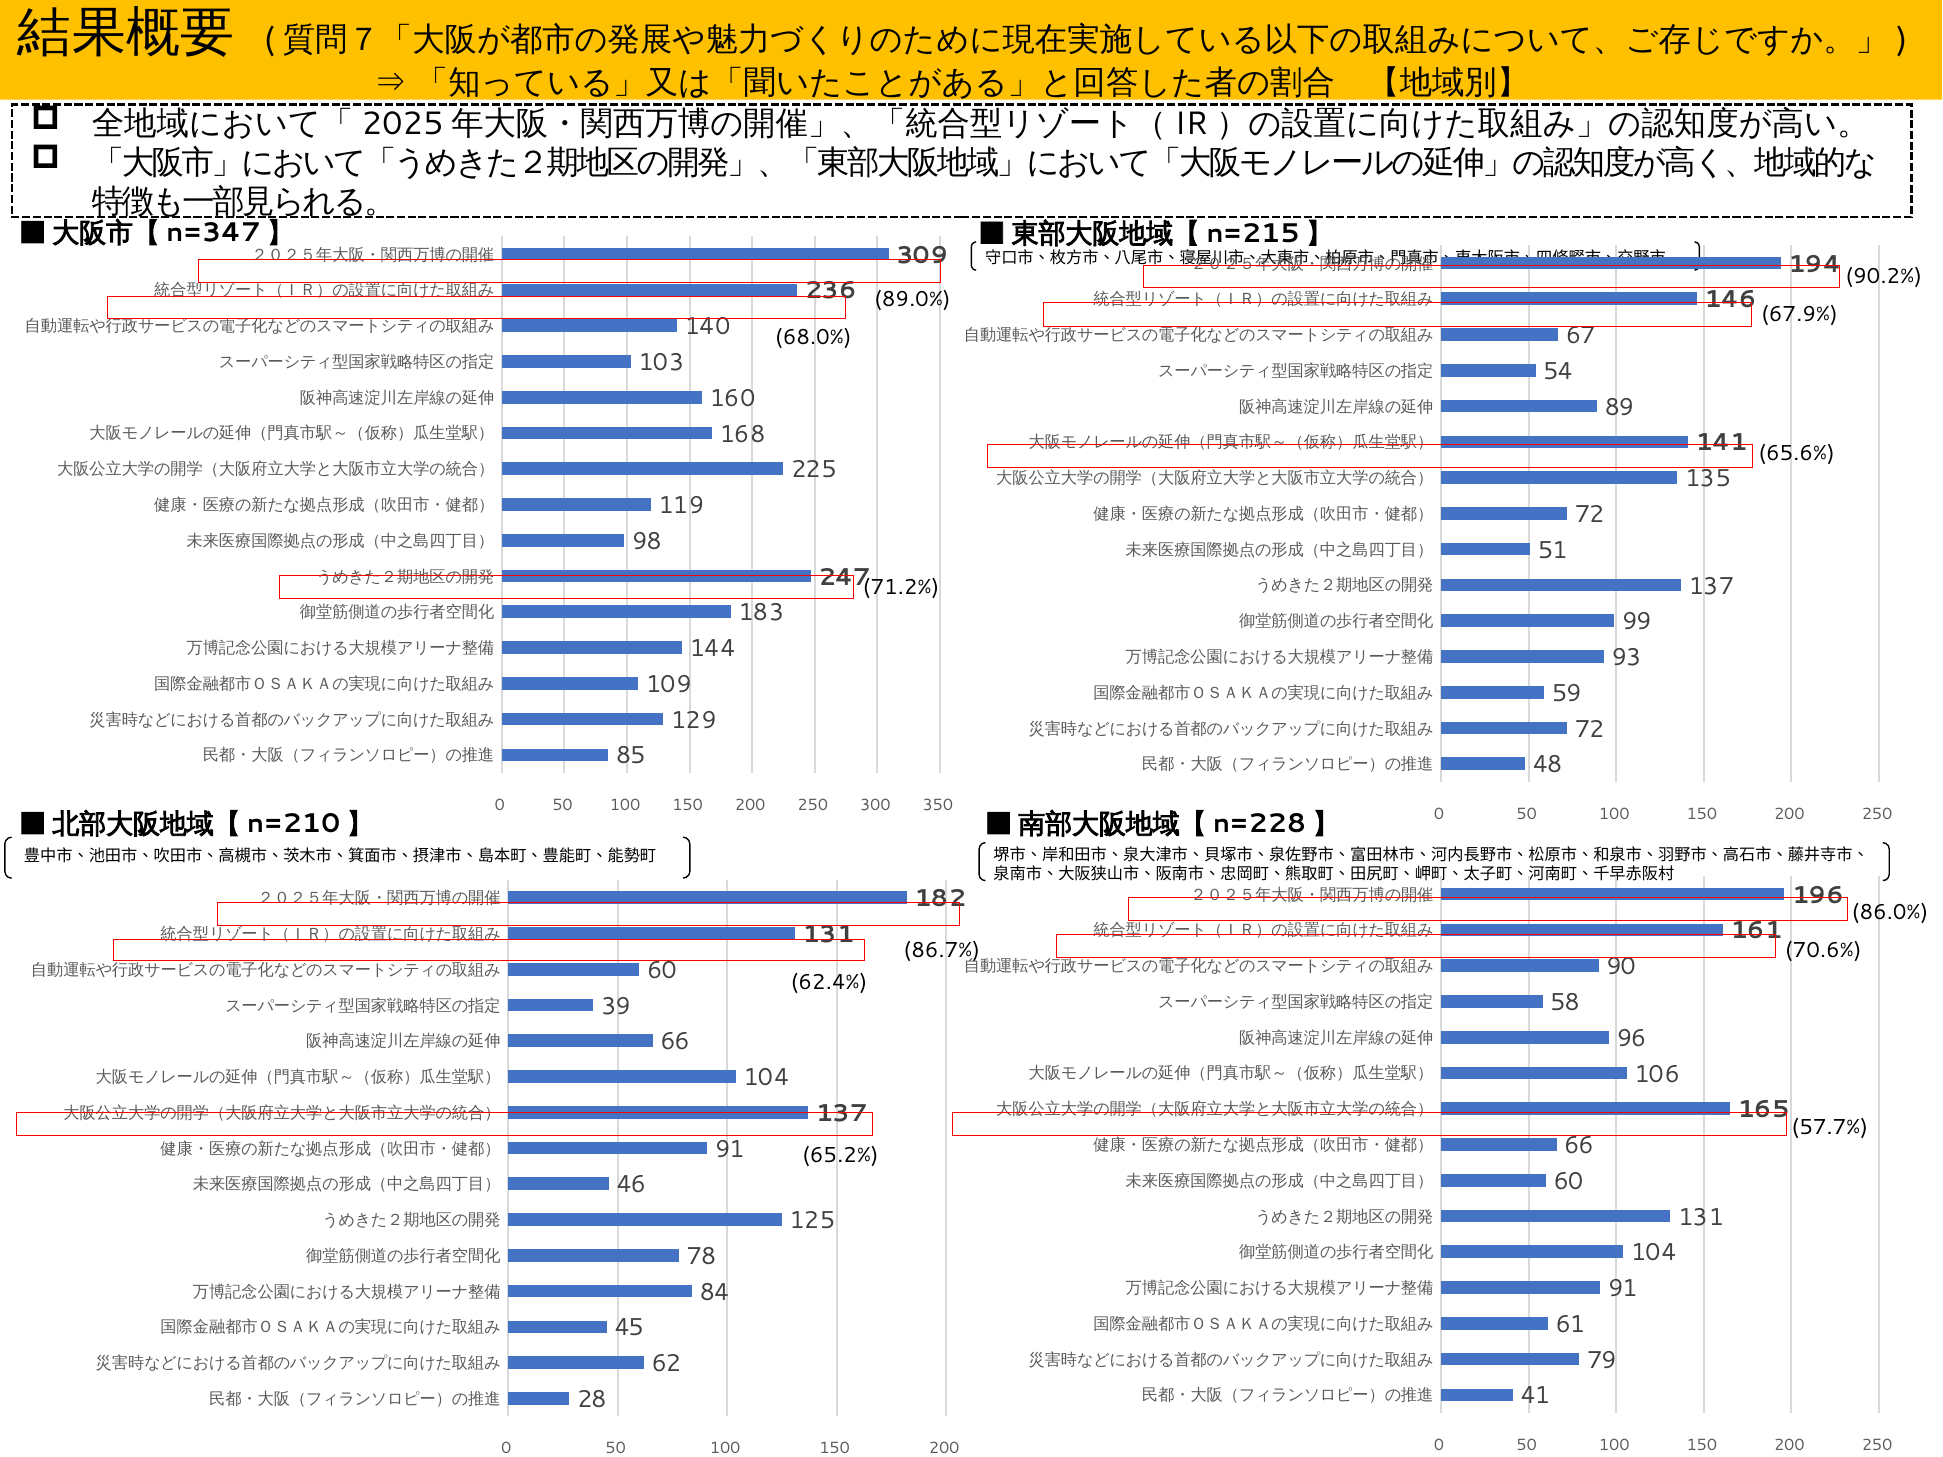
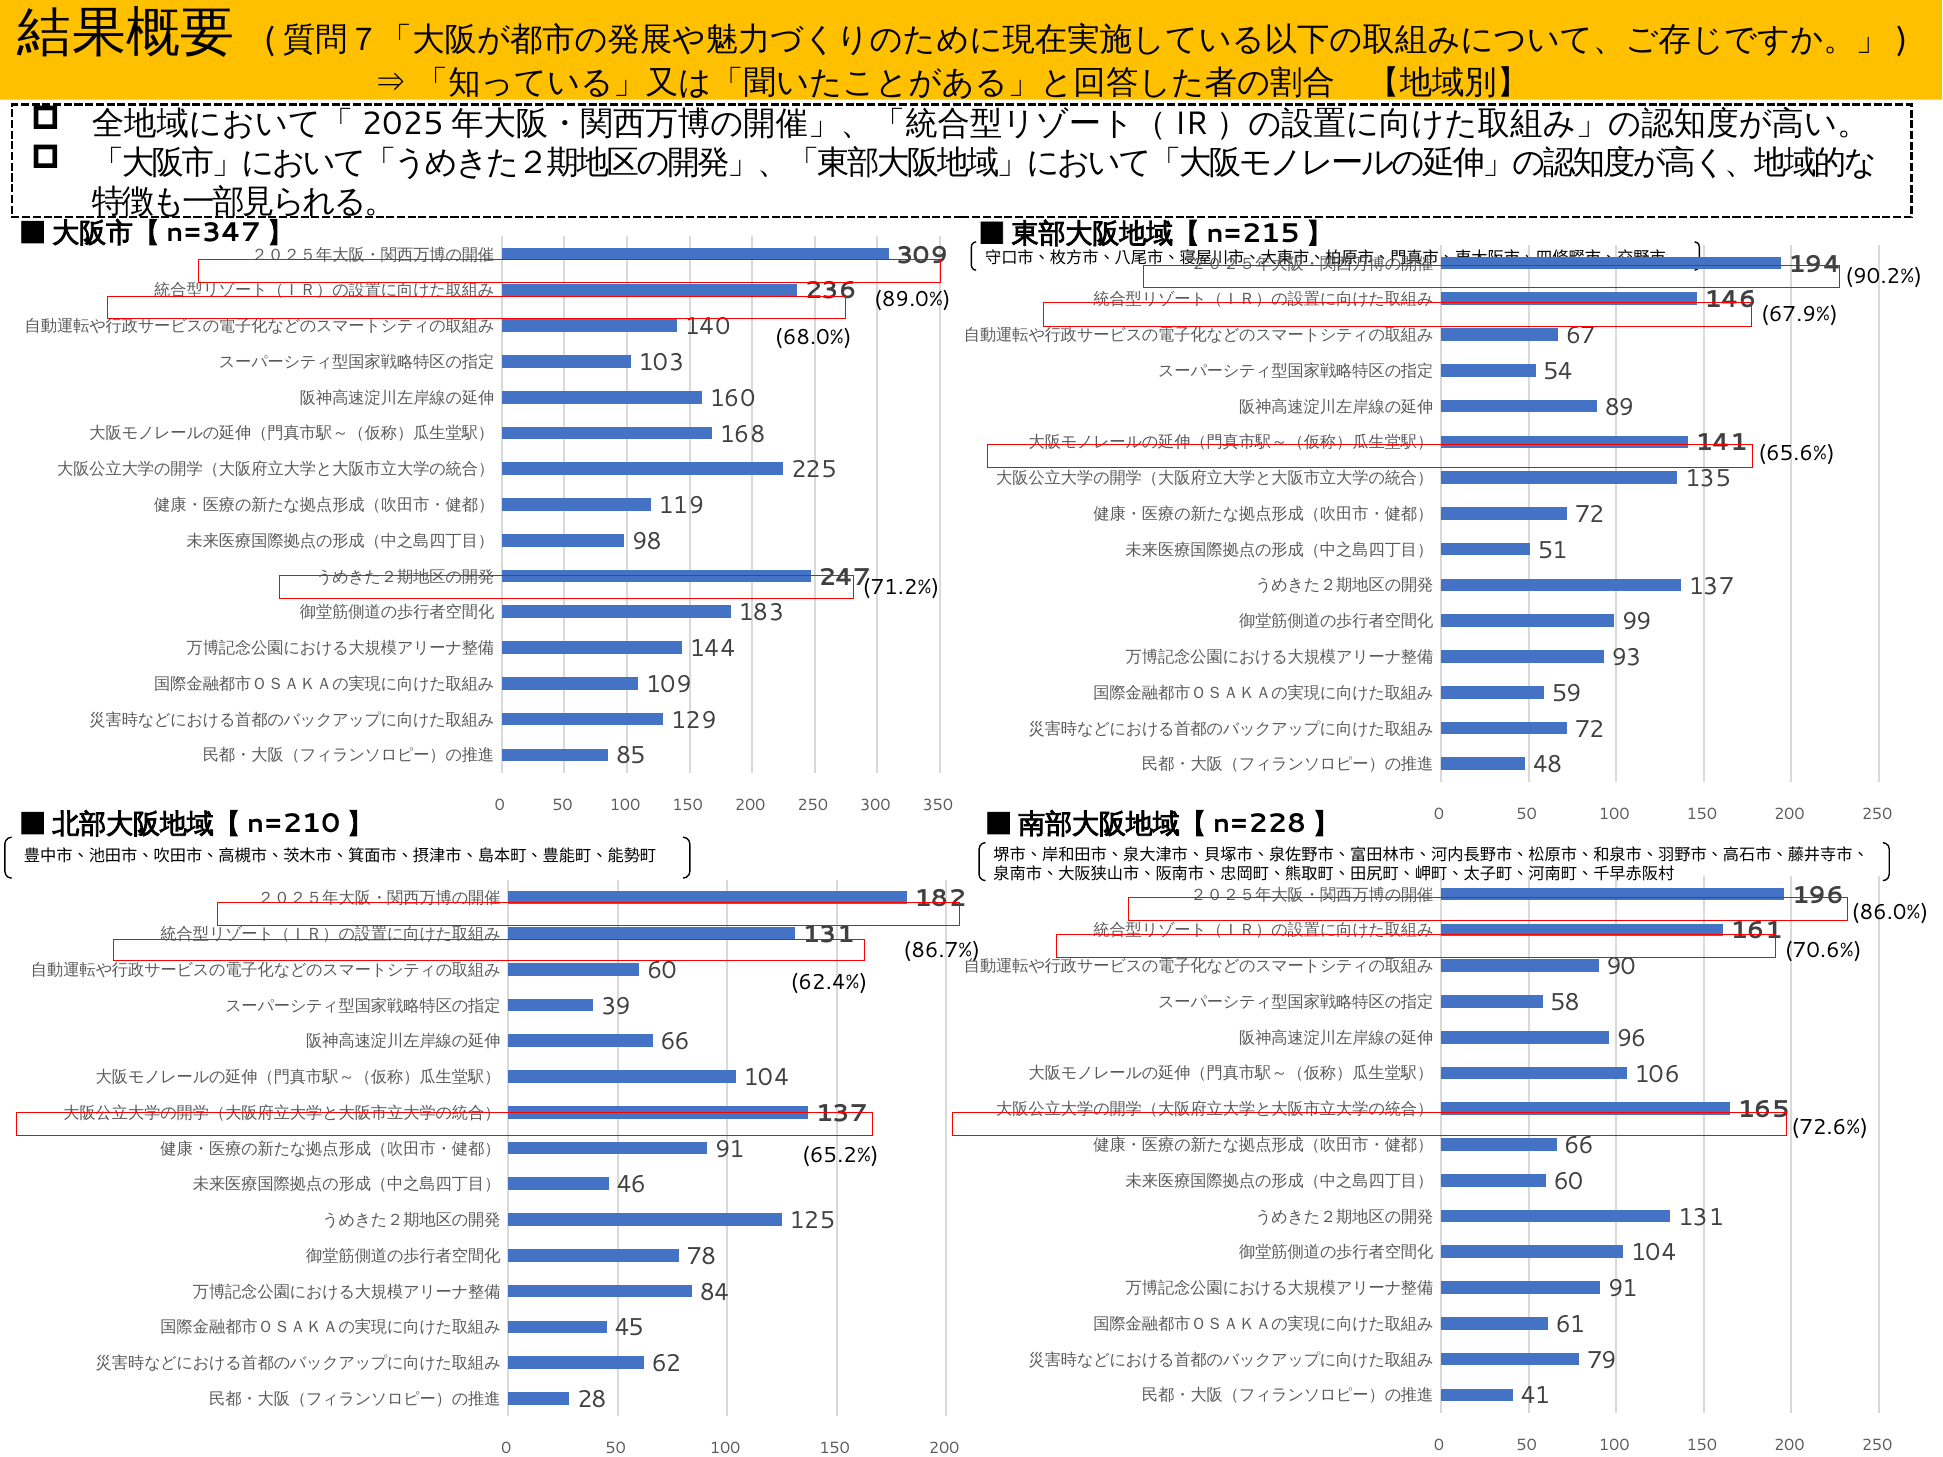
57.7%: 57.7% -> 72.6% (1830, 1127)
